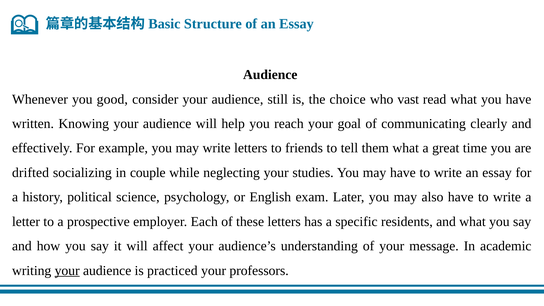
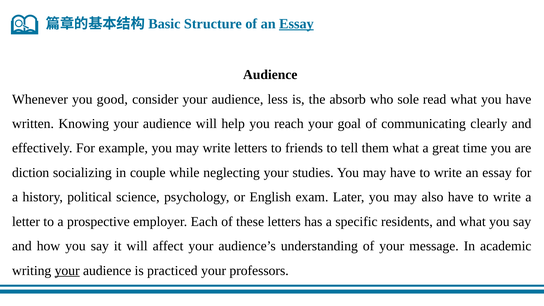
Essay underline: none -> present (296, 24)
still: still -> less (278, 99)
choice: choice -> absorb (348, 99)
vast: vast -> sole (408, 99)
drifted: drifted -> diction (31, 173)
